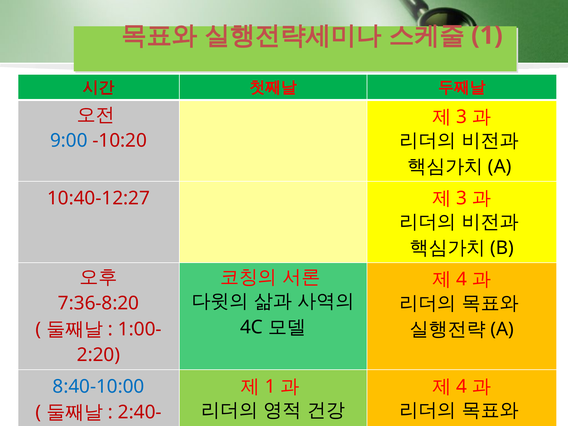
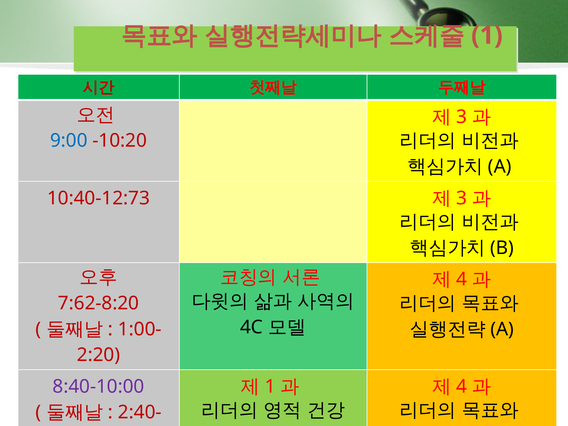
10:40-12:27: 10:40-12:27 -> 10:40-12:73 (99, 198)
7:36-8:20: 7:36-8:20 -> 7:62-8:20 (99, 303)
8:40-10:00 colour: blue -> purple (98, 387)
